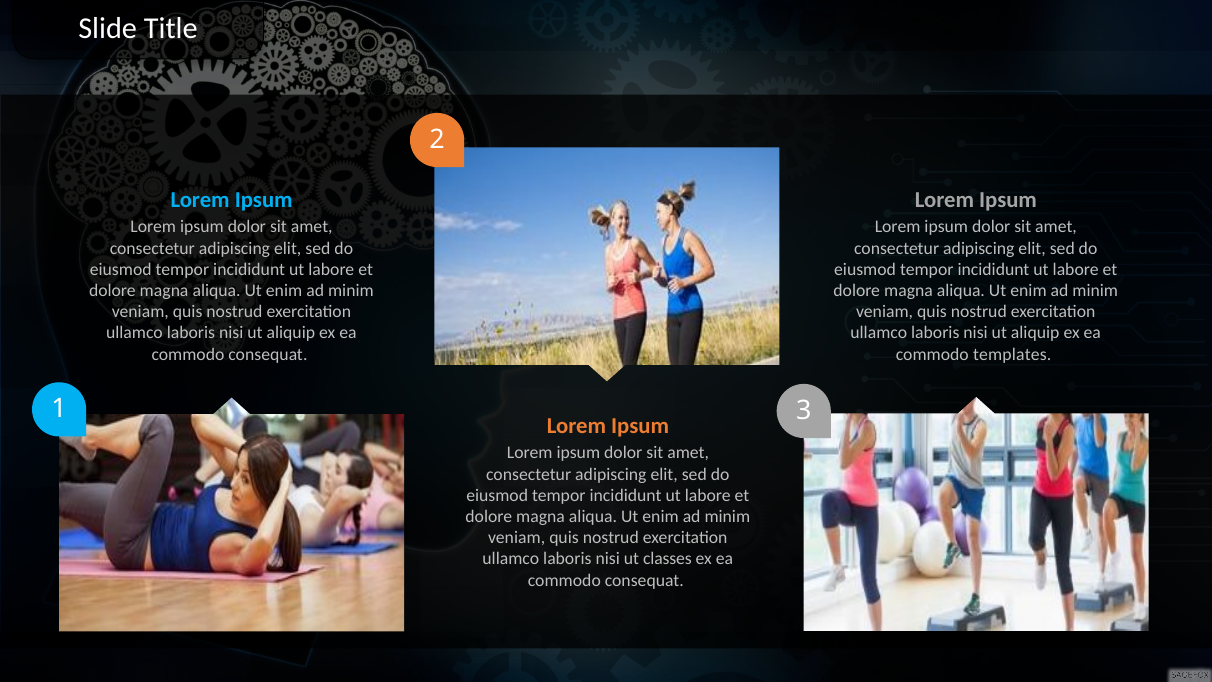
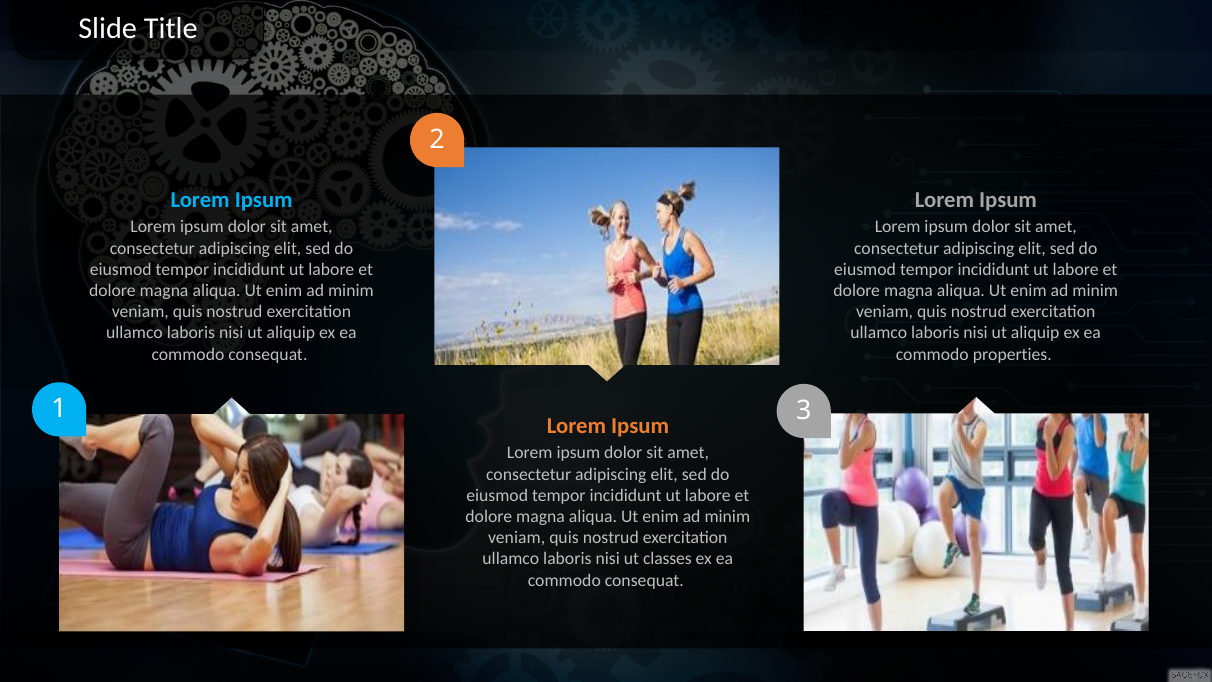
templates: templates -> properties (1012, 354)
